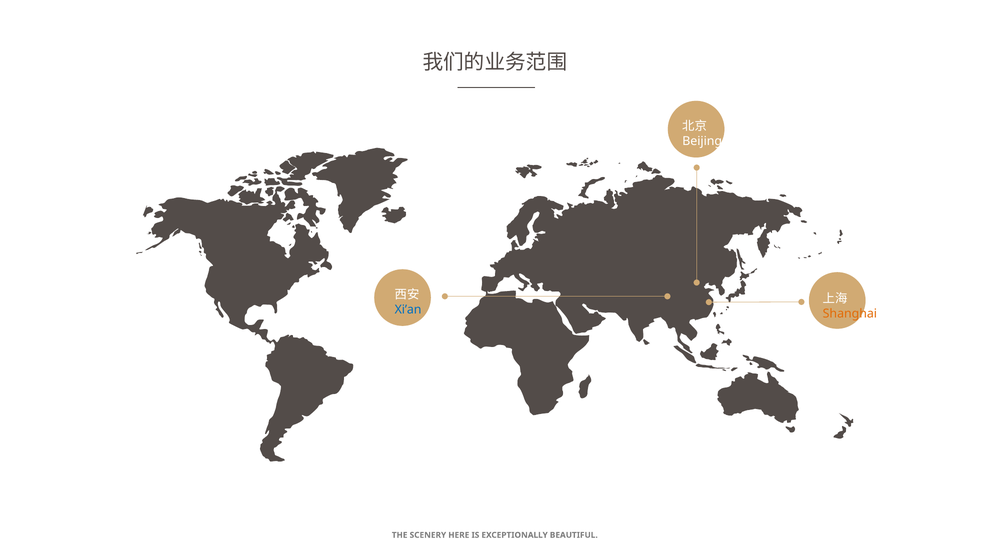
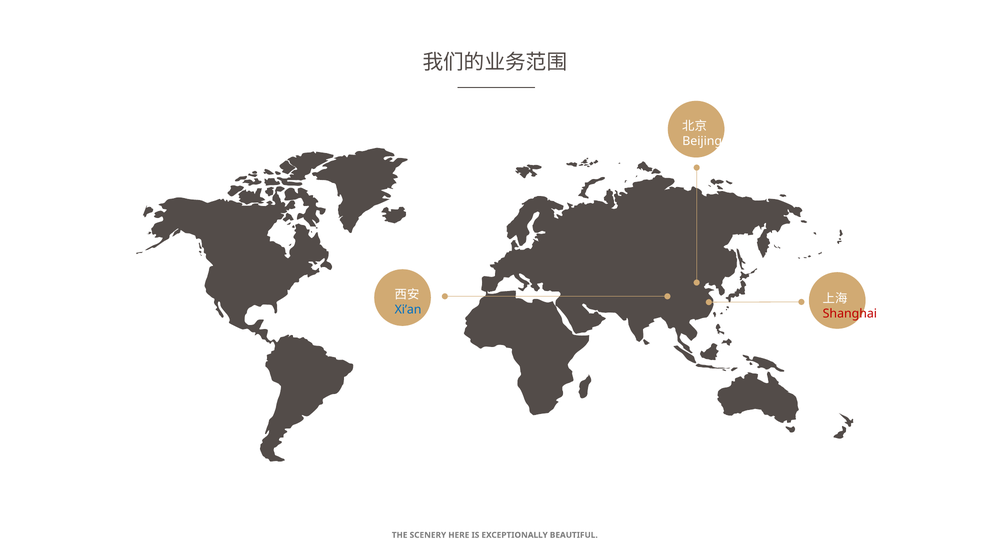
Shanghai colour: orange -> red (850, 313)
